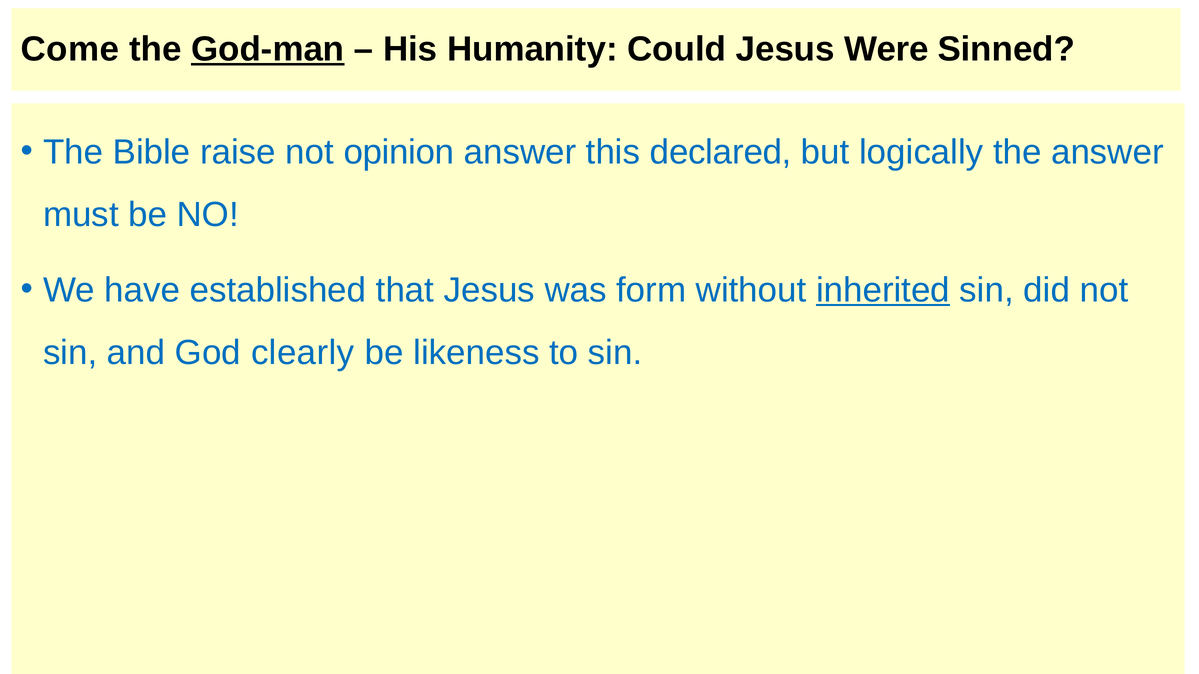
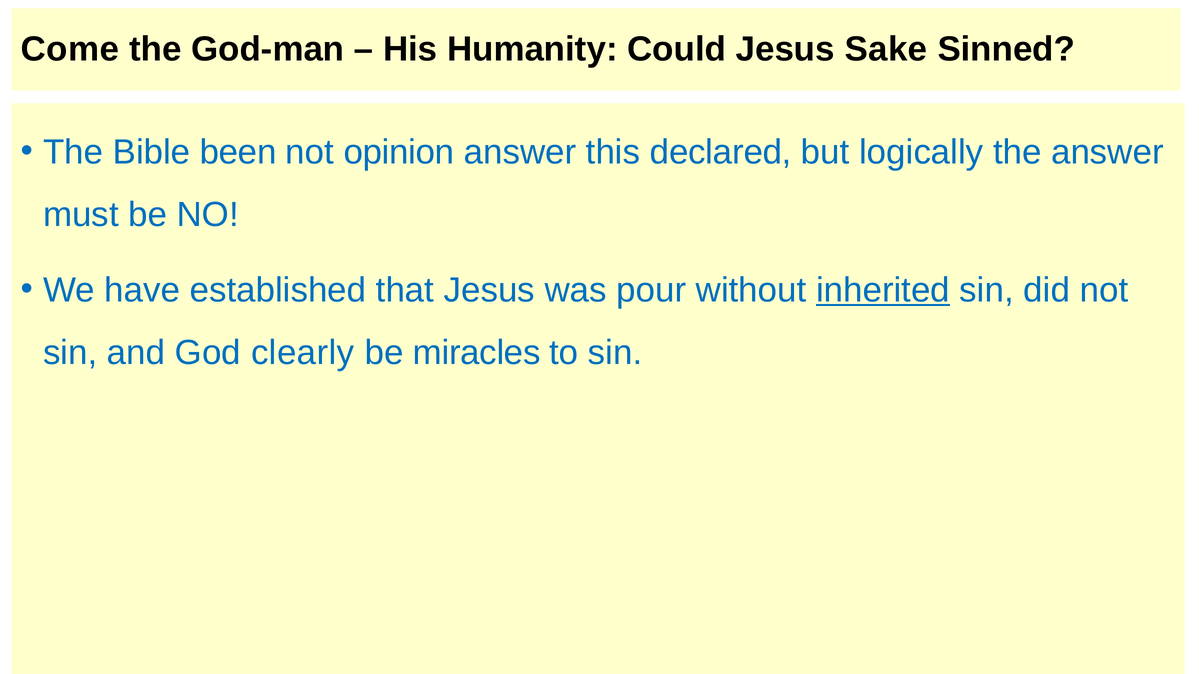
God-man underline: present -> none (268, 49)
Were: Were -> Sake (886, 49)
raise: raise -> been (238, 152)
form: form -> pour (651, 290)
likeness: likeness -> miracles (477, 353)
